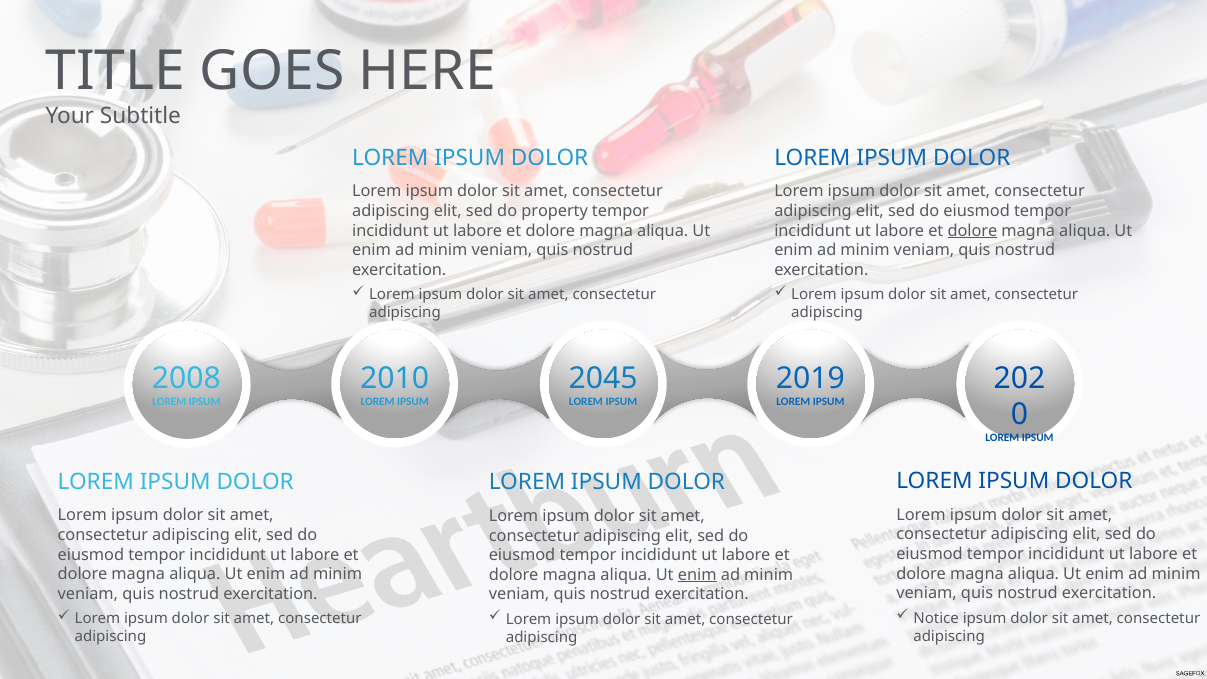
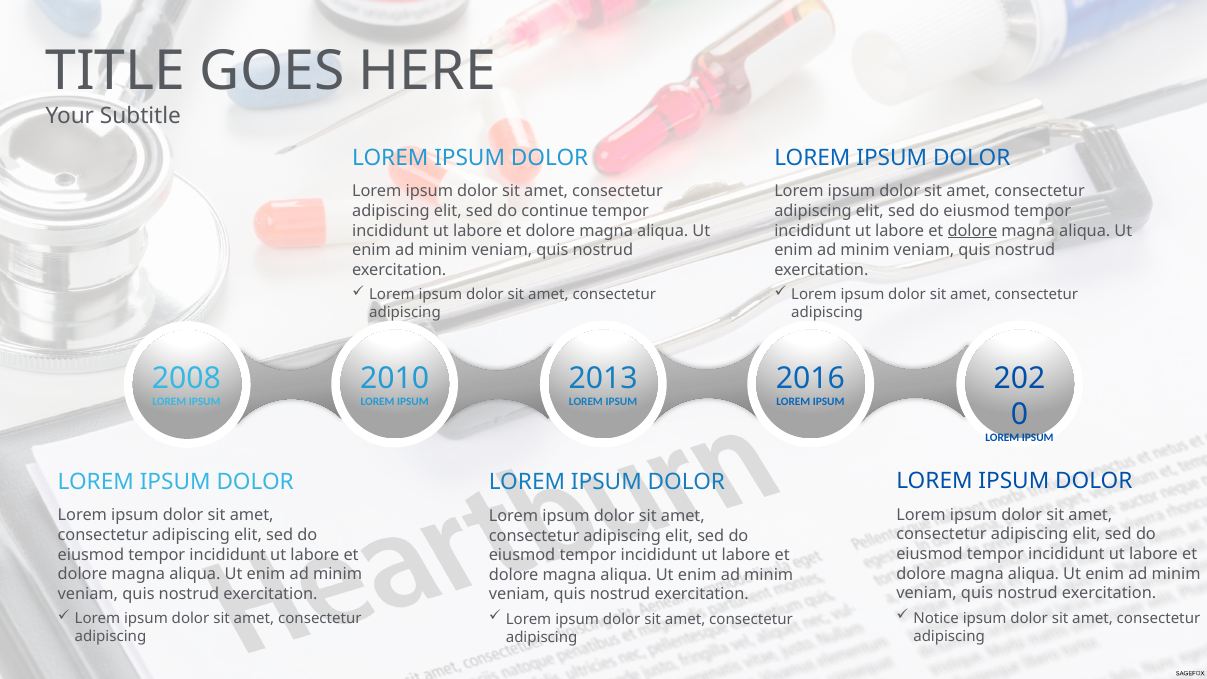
property: property -> continue (555, 211)
2045: 2045 -> 2013 (603, 379)
2019: 2019 -> 2016 (810, 379)
enim underline: present -> none (697, 575)
